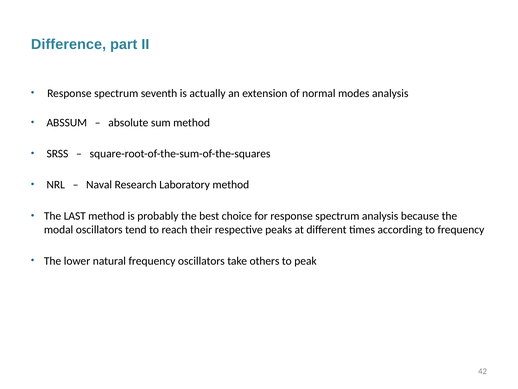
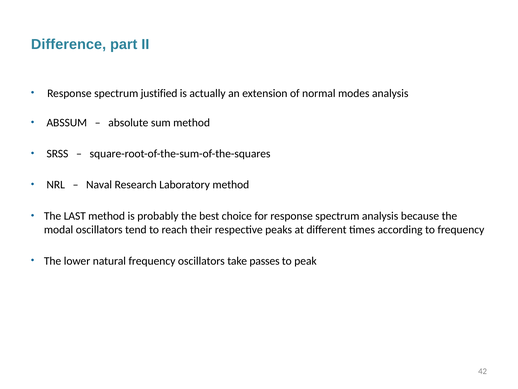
seventh: seventh -> justified (159, 93)
others: others -> passes (265, 261)
